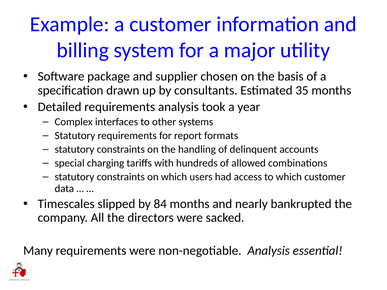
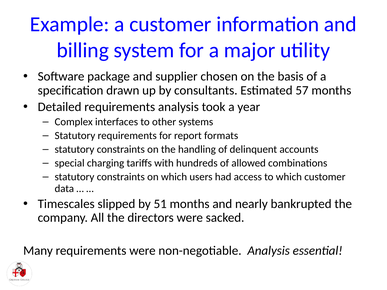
35: 35 -> 57 (302, 90)
84: 84 -> 51 (160, 204)
